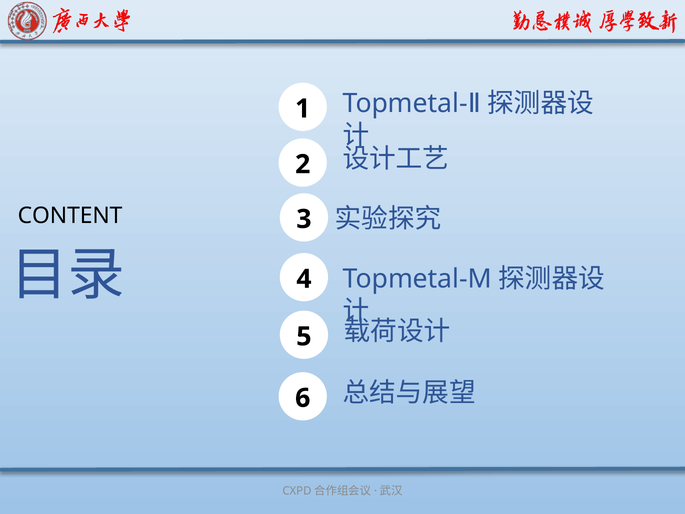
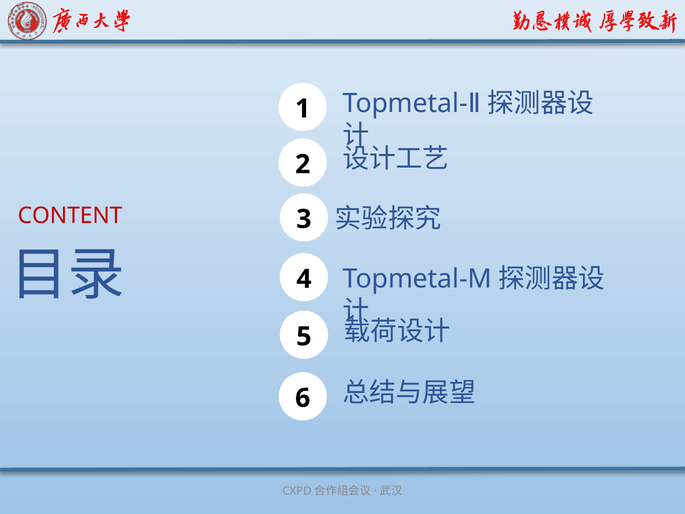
CONTENT colour: black -> red (70, 216)
